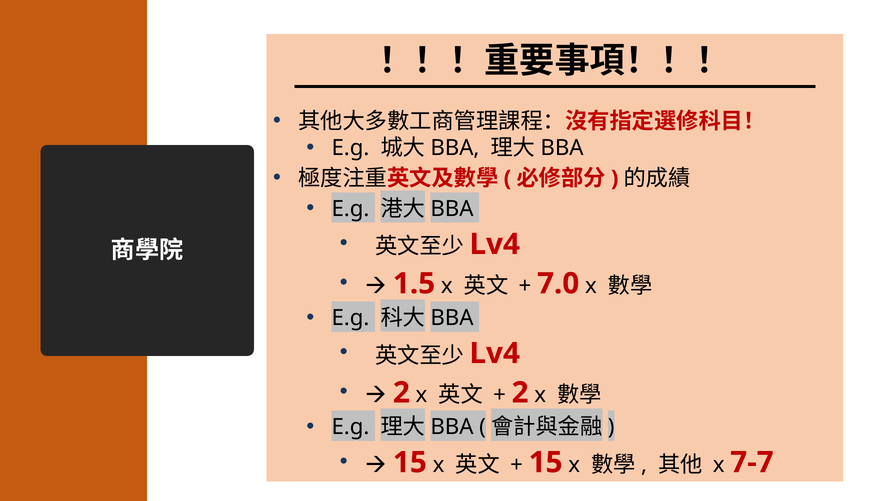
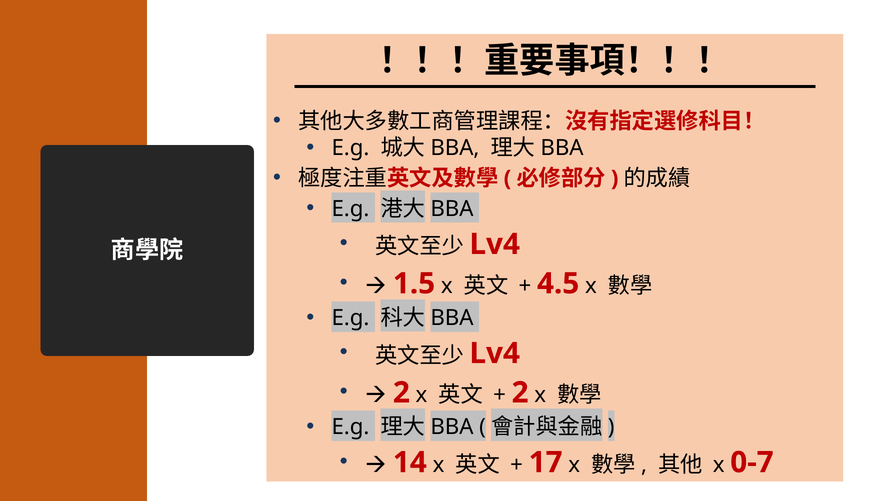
7.0: 7.0 -> 4.5 (558, 283)
15: 15 -> 14 (410, 462)
15: 15 -> 17 (546, 462)
7-7: 7-7 -> 0-7 (752, 462)
